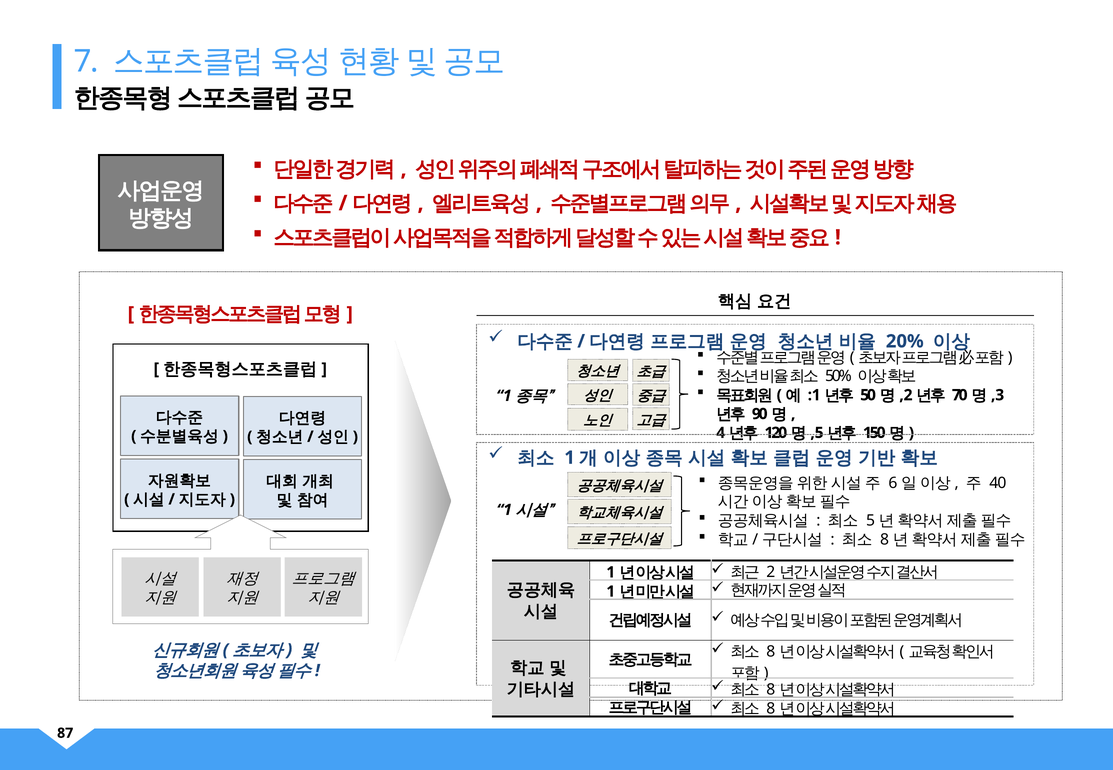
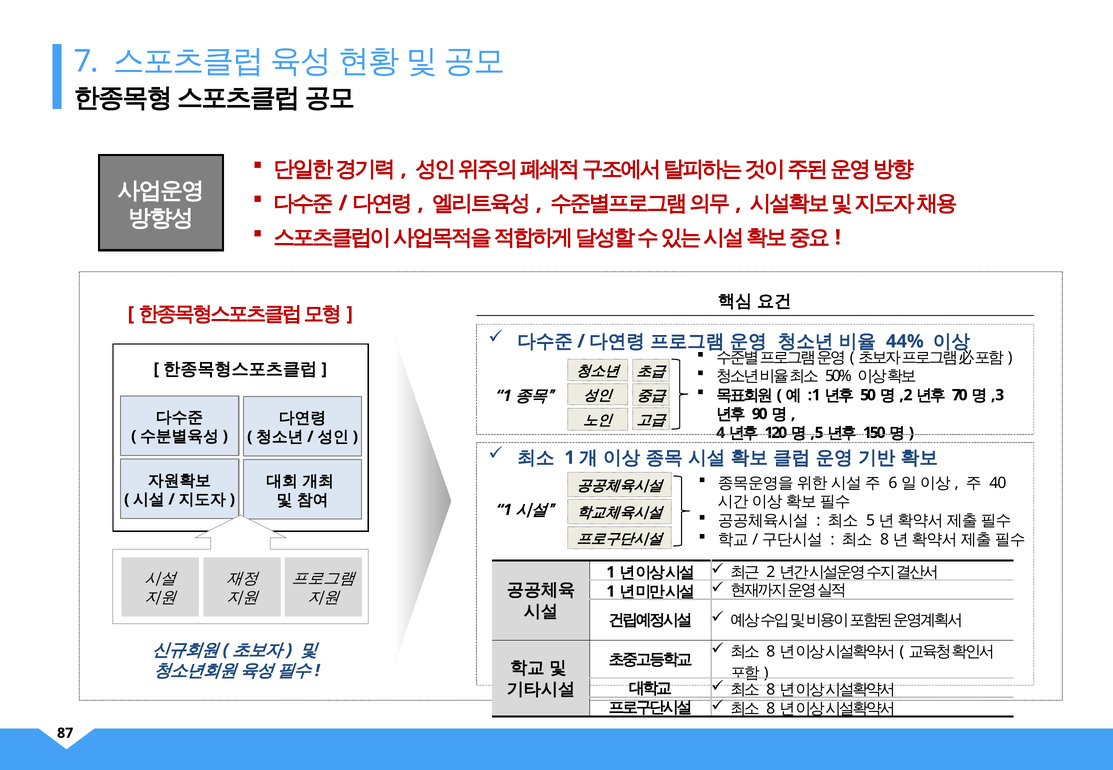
20%: 20% -> 44% (905, 342)
